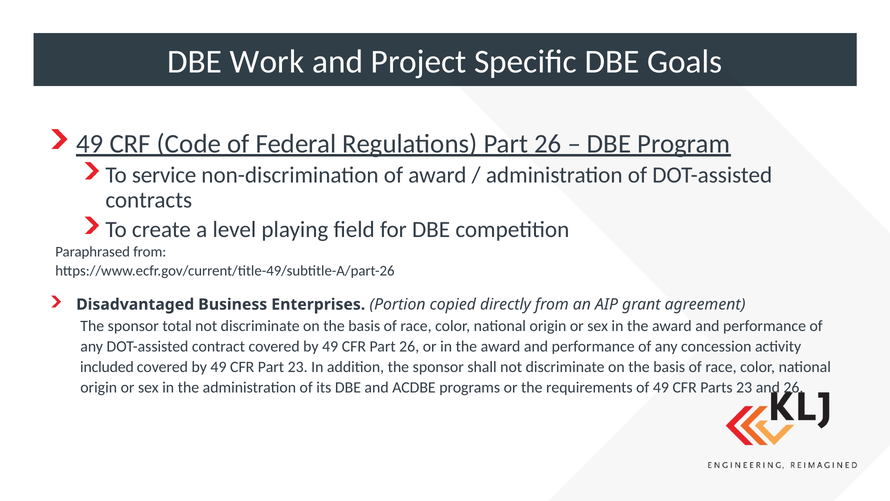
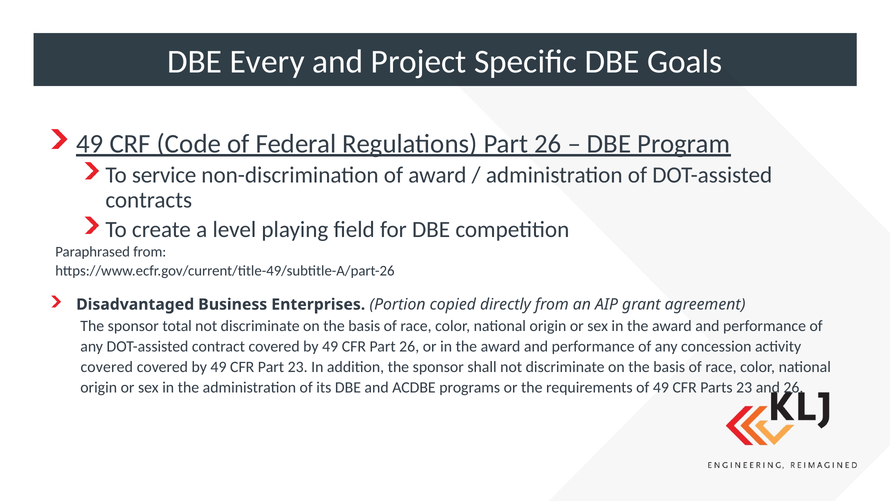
Work: Work -> Every (267, 62)
included: included -> covered (107, 367)
